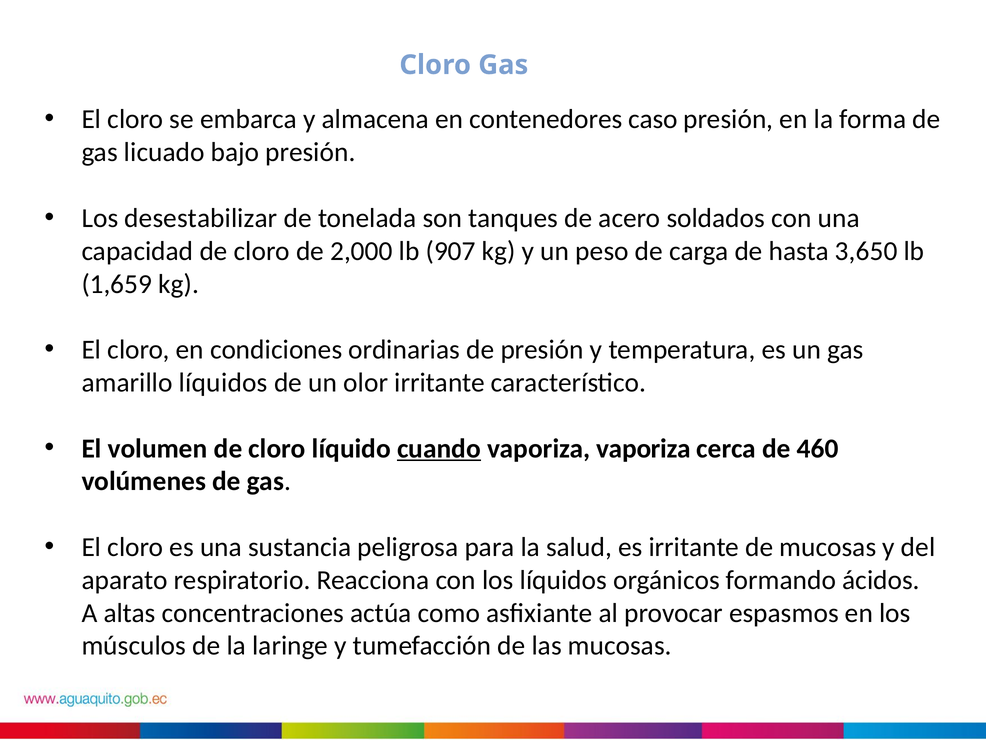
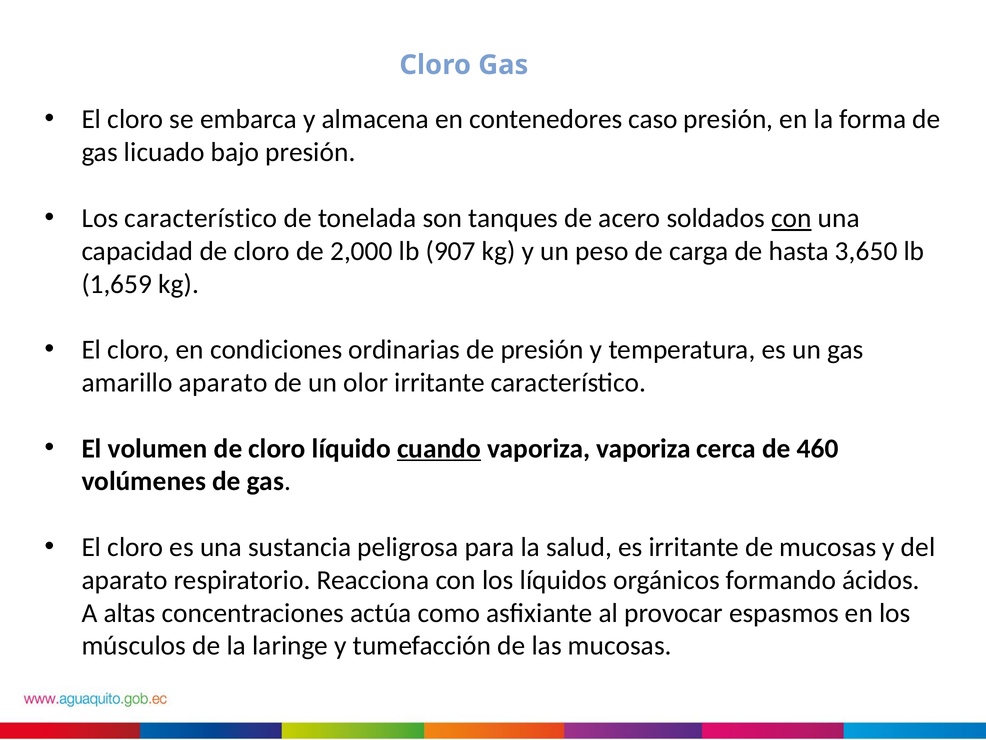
Los desestabilizar: desestabilizar -> característico (201, 218)
con underline: none -> present (791, 218)
amarillo líquidos: líquidos -> aparato (223, 382)
